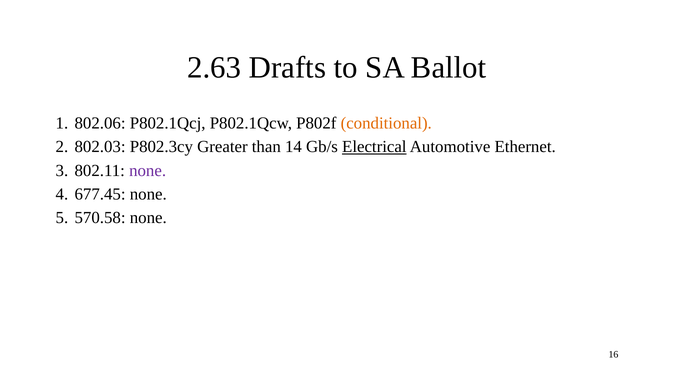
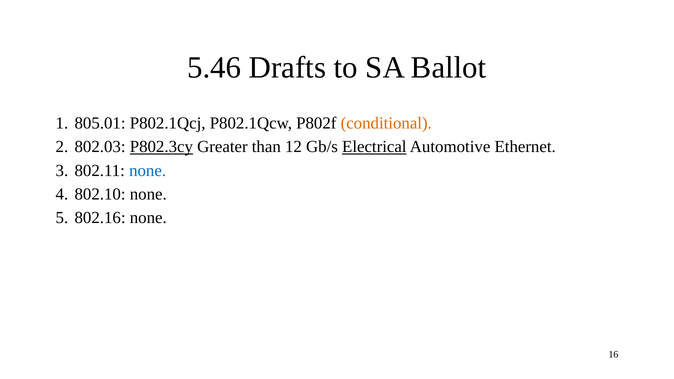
2.63: 2.63 -> 5.46 (214, 67)
802.06: 802.06 -> 805.01 (100, 123)
P802.3cy underline: none -> present (161, 147)
14: 14 -> 12 (293, 147)
none colour: purple -> blue (148, 171)
677.45: 677.45 -> 802.10 (100, 194)
570.58: 570.58 -> 802.16 (100, 218)
